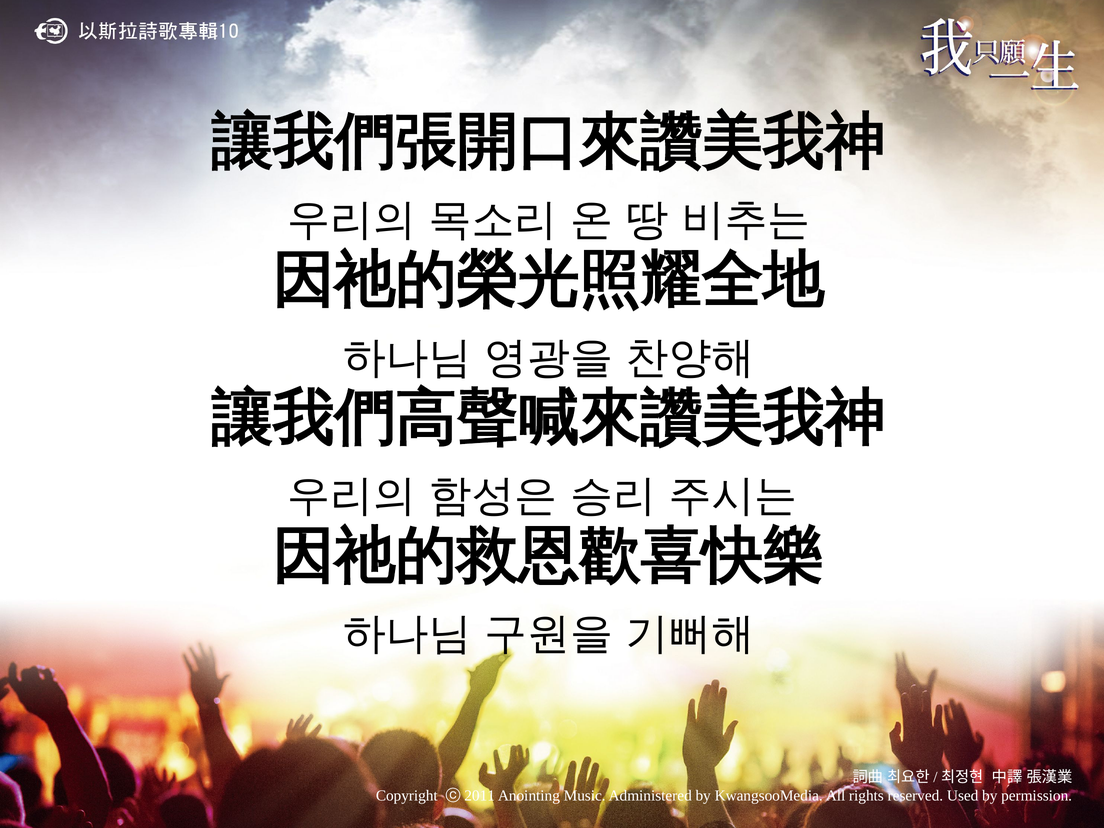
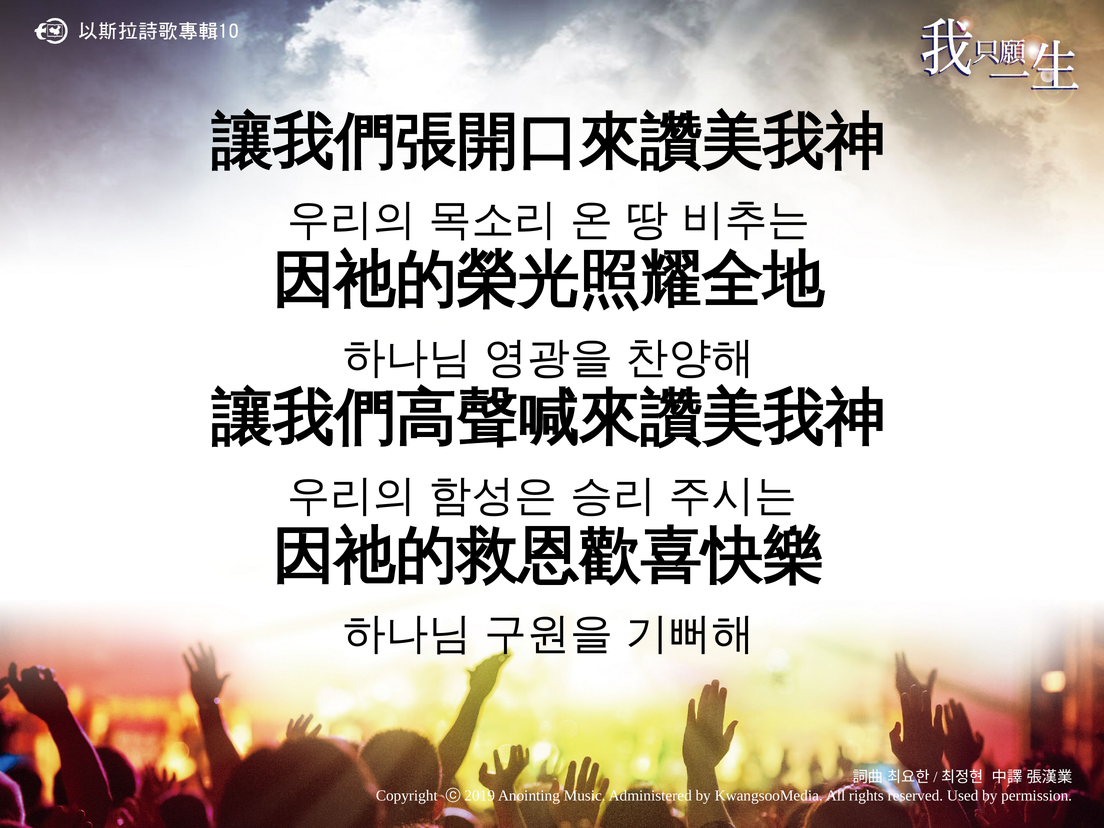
2011: 2011 -> 2019 (480, 796)
